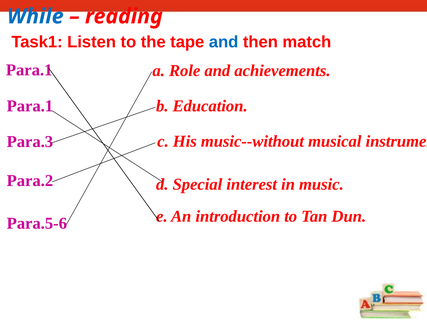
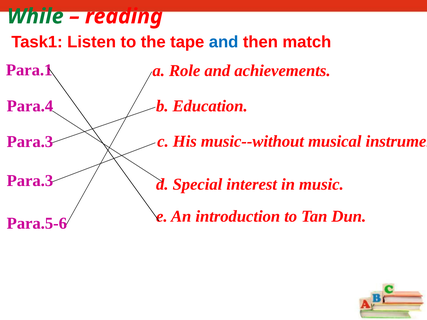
While colour: blue -> green (35, 16)
Para.1: Para.1 -> Para.4 (30, 106)
Para.2: Para.2 -> Para.3 (30, 181)
